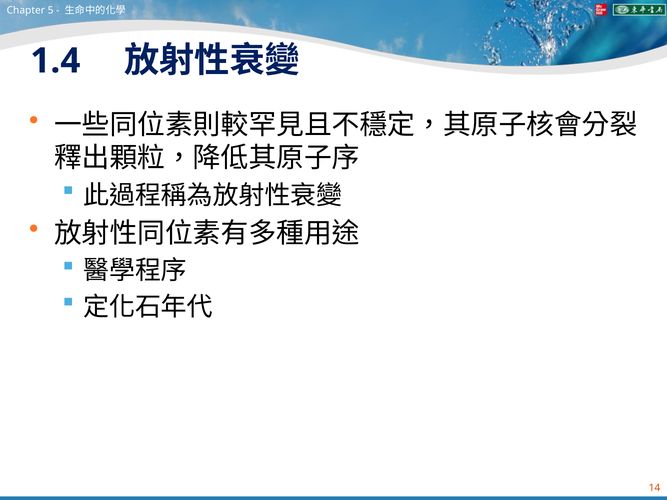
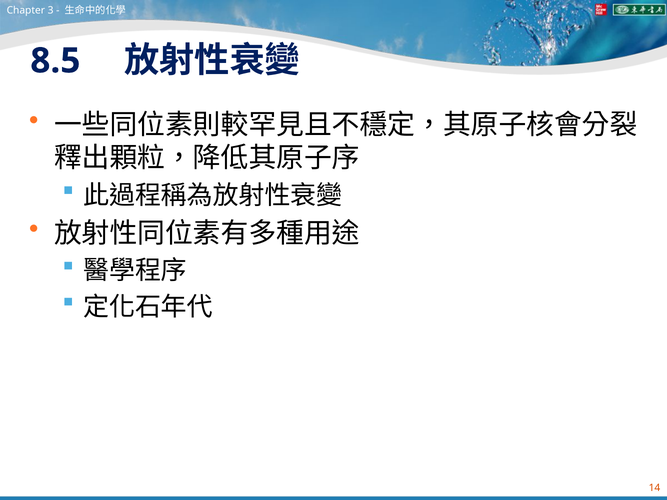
5: 5 -> 3 (51, 10)
1.4: 1.4 -> 8.5 (55, 61)
